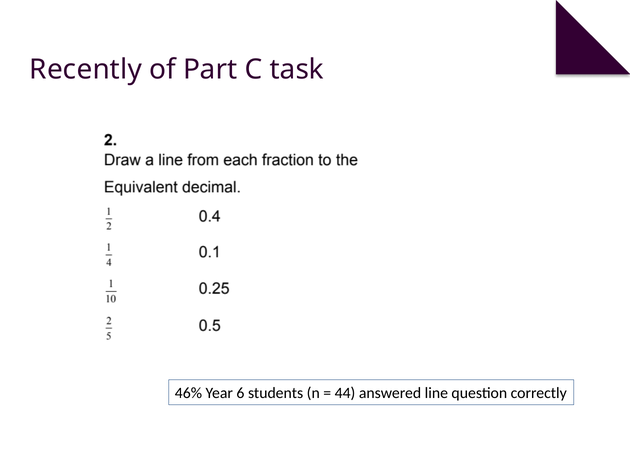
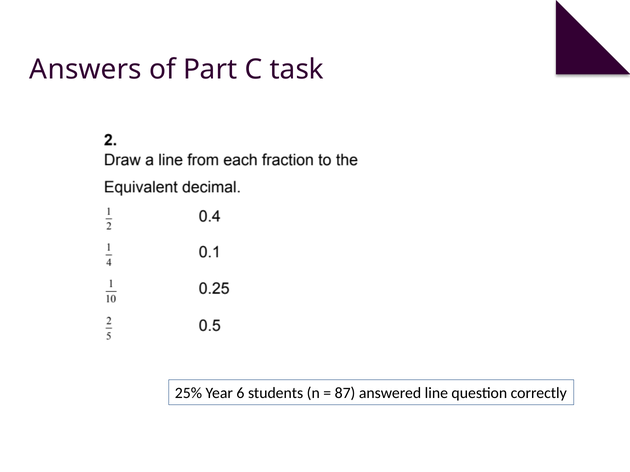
Recently: Recently -> Answers (86, 70)
46%: 46% -> 25% (188, 394)
44: 44 -> 87 (345, 394)
